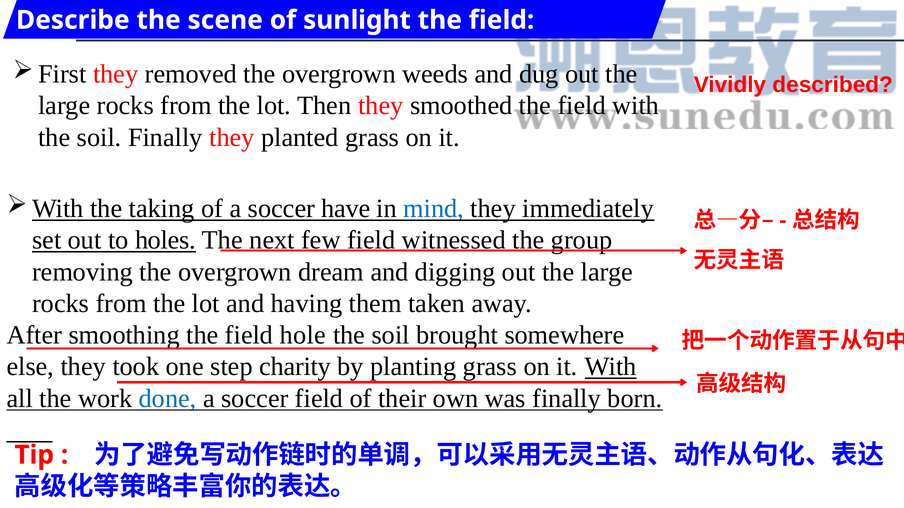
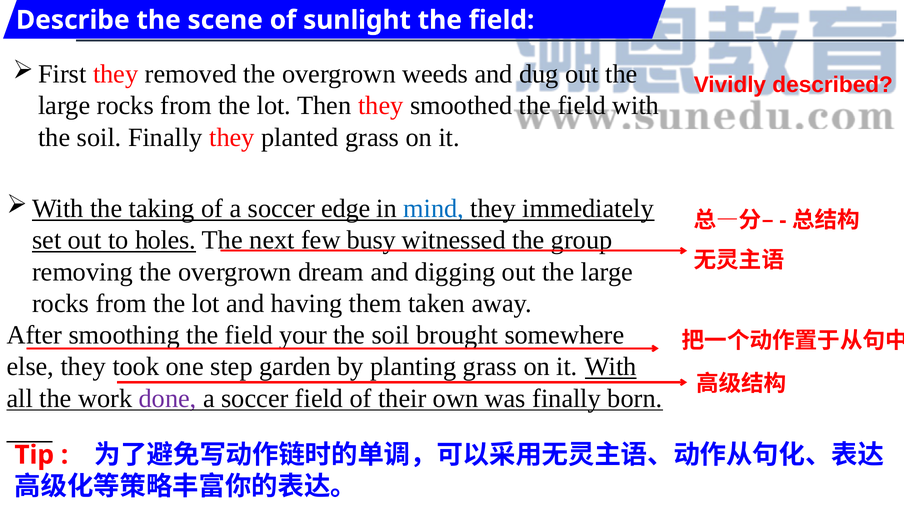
have: have -> edge (346, 209)
few field: field -> busy (371, 241)
hole: hole -> your (303, 335)
charity: charity -> garden (295, 367)
done colour: blue -> purple (168, 399)
